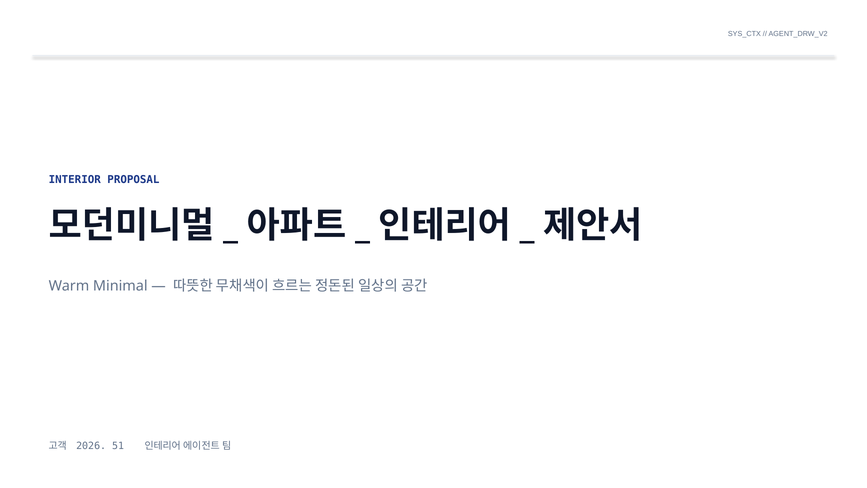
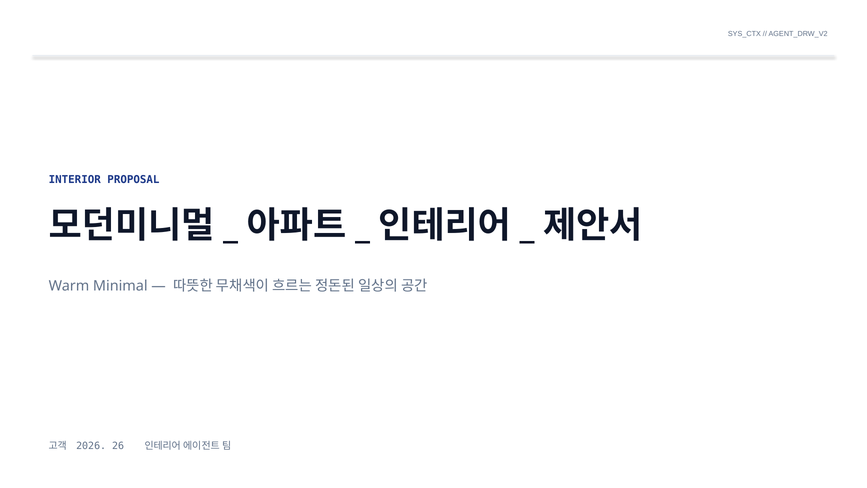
51: 51 -> 26 (118, 445)
